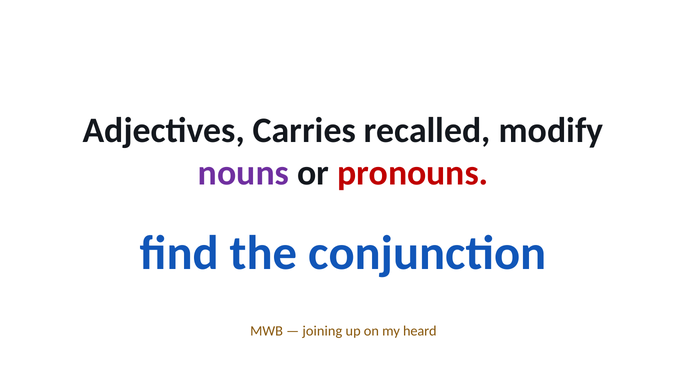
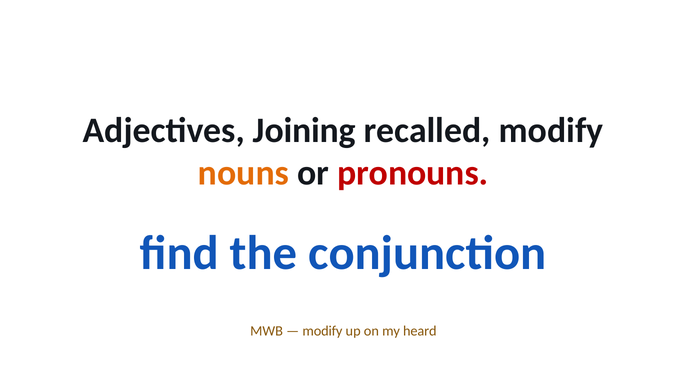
Carries: Carries -> Joining (304, 130)
nouns colour: purple -> orange (243, 173)
joining: joining -> modify (322, 332)
